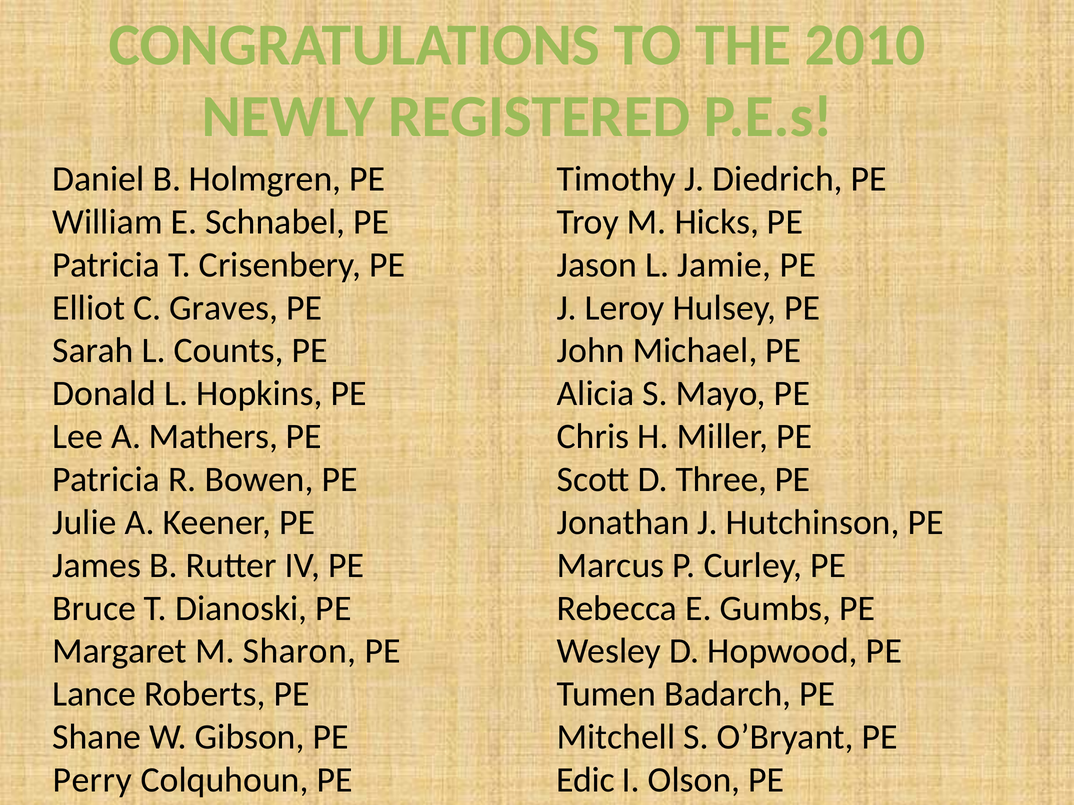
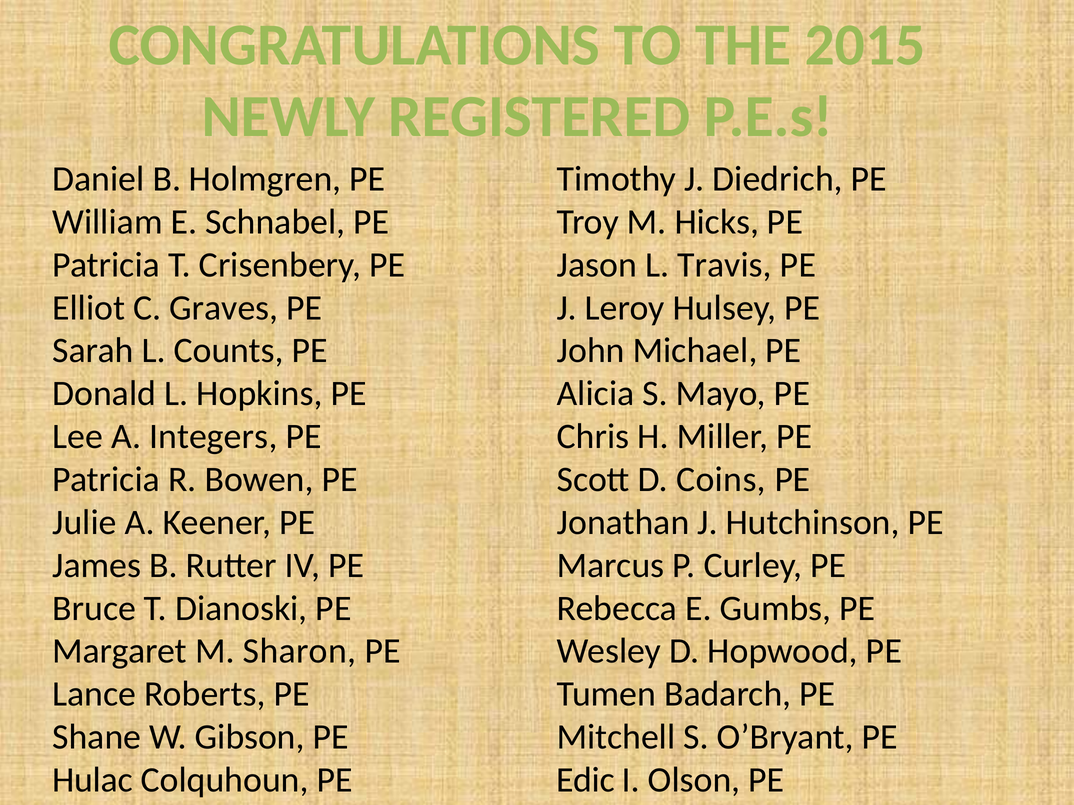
2010: 2010 -> 2015 (865, 45)
Jamie: Jamie -> Travis (725, 265)
Mathers: Mathers -> Integers (213, 437)
Three: Three -> Coins (721, 480)
Perry: Perry -> Hulac (93, 780)
